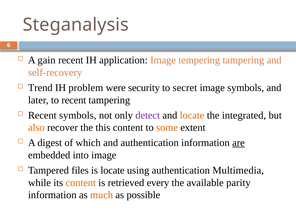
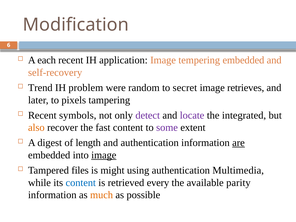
Steganalysis: Steganalysis -> Modification (76, 25)
gain: gain -> each (47, 60)
tempering tampering: tampering -> embedded (243, 60)
security: security -> random (144, 88)
image symbols: symbols -> retrieves (246, 88)
to recent: recent -> pixels (74, 100)
locate colour: orange -> purple (192, 115)
this: this -> fast (103, 128)
some colour: orange -> purple (167, 128)
which: which -> length (88, 143)
image underline: none -> present (104, 155)
is locate: locate -> might (112, 170)
content colour: orange -> blue (81, 183)
